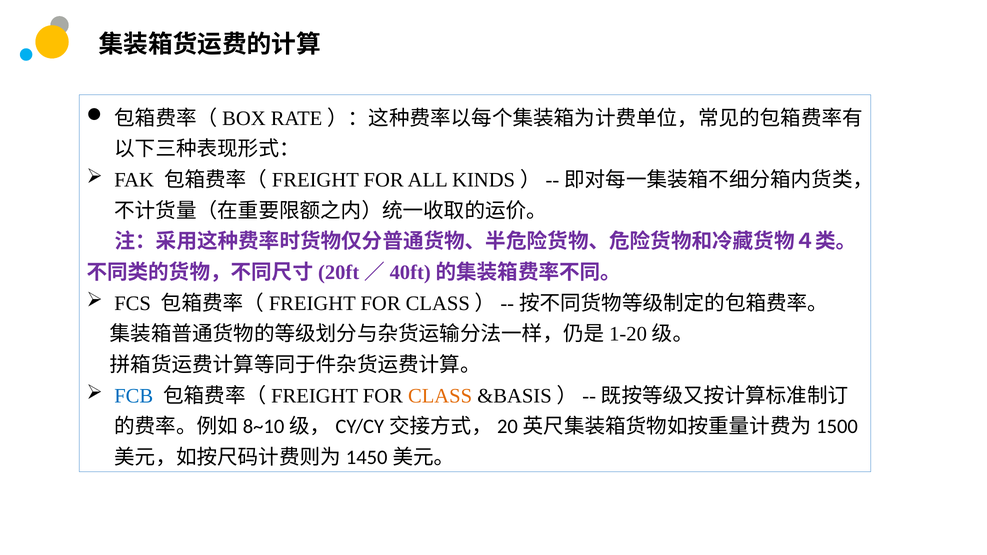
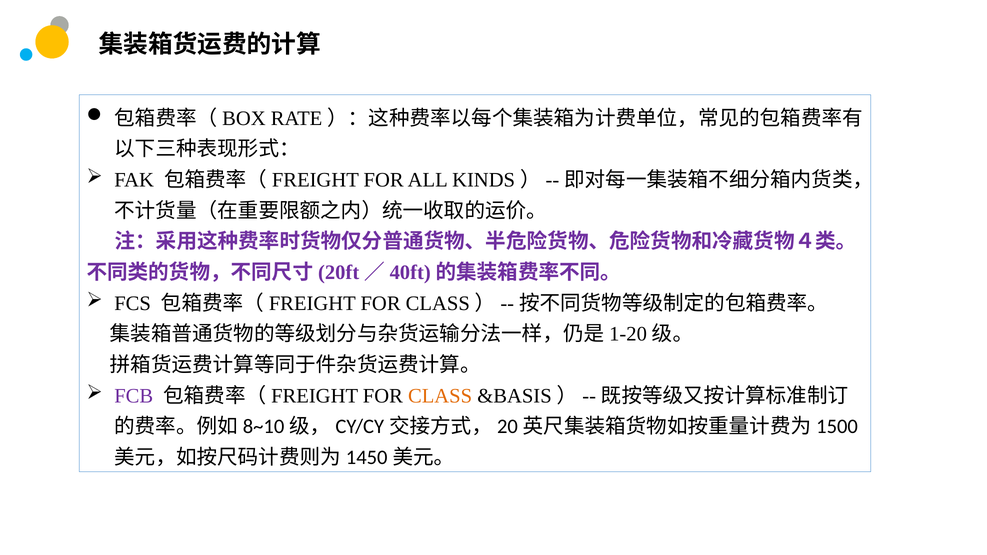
FCB colour: blue -> purple (134, 396)
